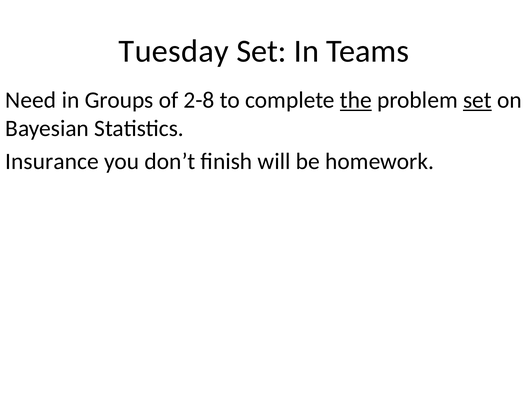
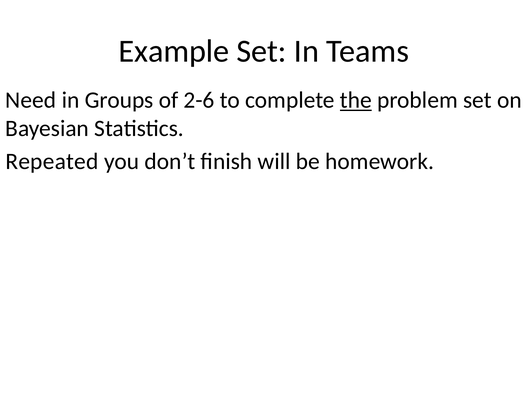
Tuesday: Tuesday -> Example (174, 51)
2-8: 2-8 -> 2-6 (199, 100)
set underline: present -> none (477, 100)
Insurance: Insurance -> Repeated (52, 161)
